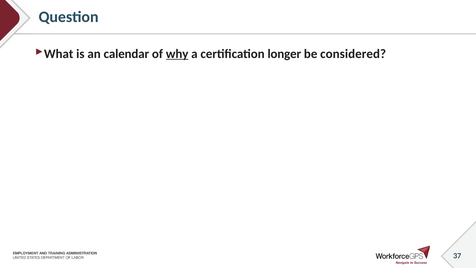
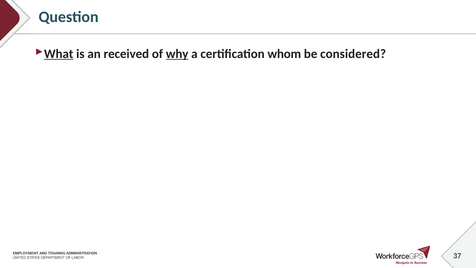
What underline: none -> present (59, 54)
calendar: calendar -> received (126, 54)
longer: longer -> whom (284, 54)
